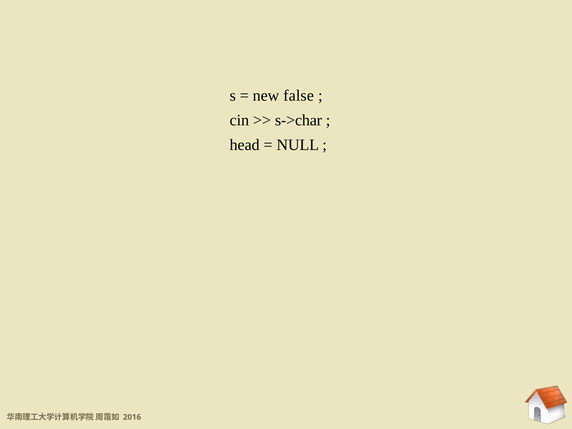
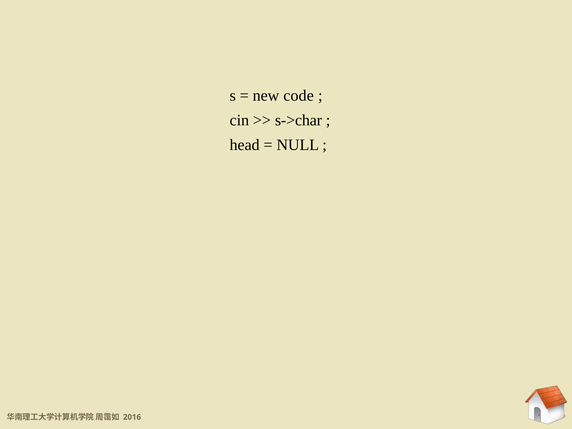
false: false -> code (299, 95)
